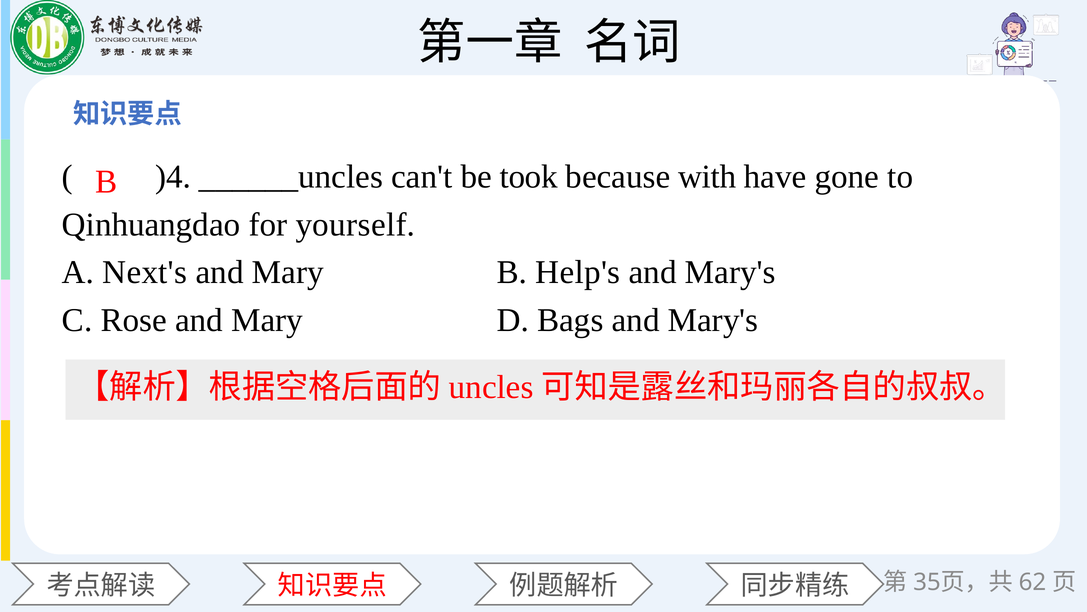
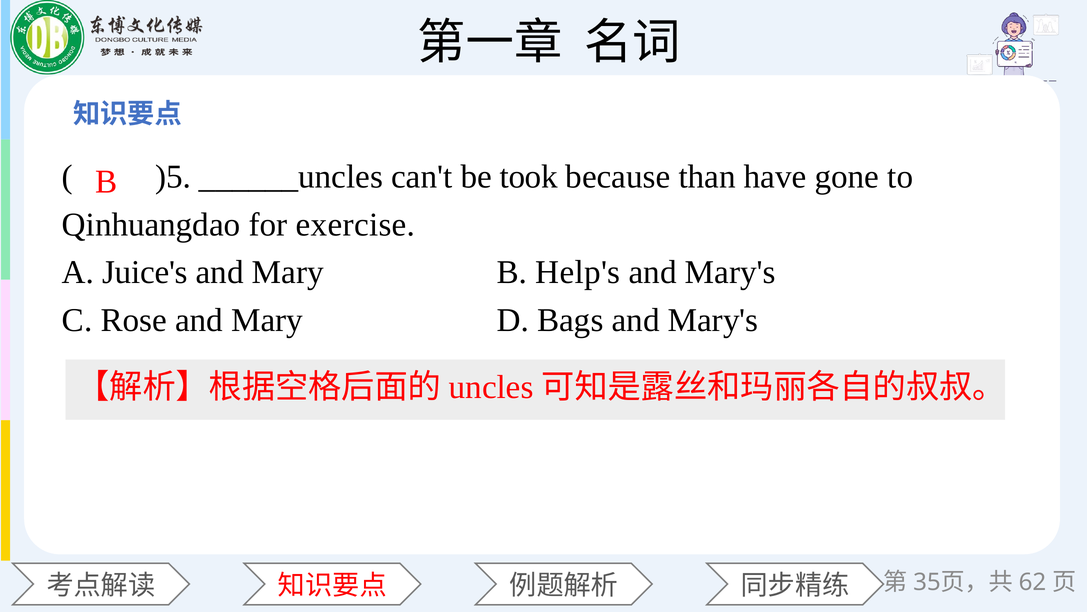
)4: )4 -> )5 (173, 177)
with: with -> than (707, 177)
yourself: yourself -> exercise (355, 225)
Next's: Next's -> Juice's (145, 272)
